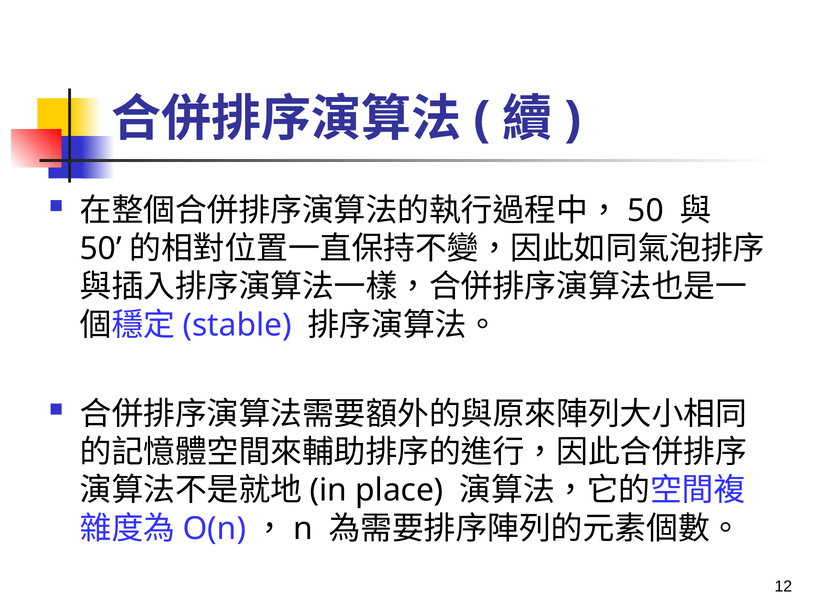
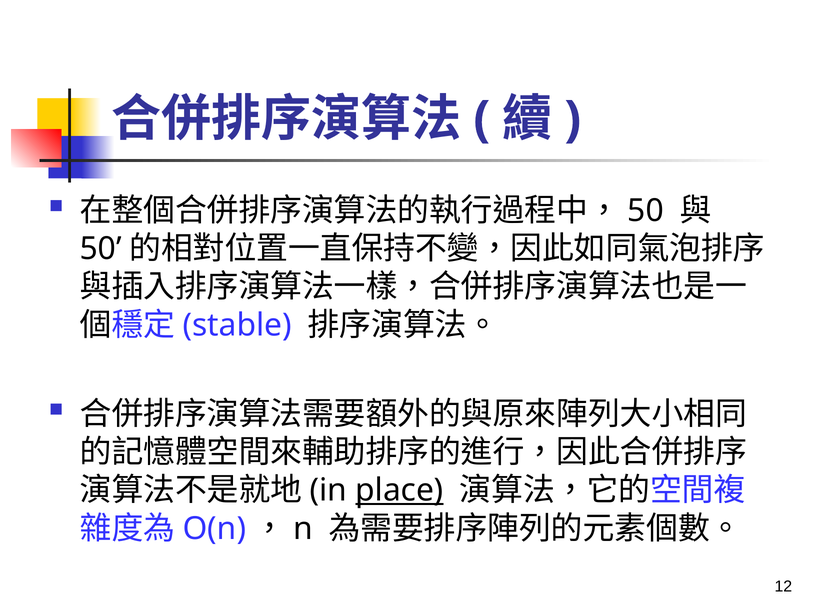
place underline: none -> present (399, 491)
